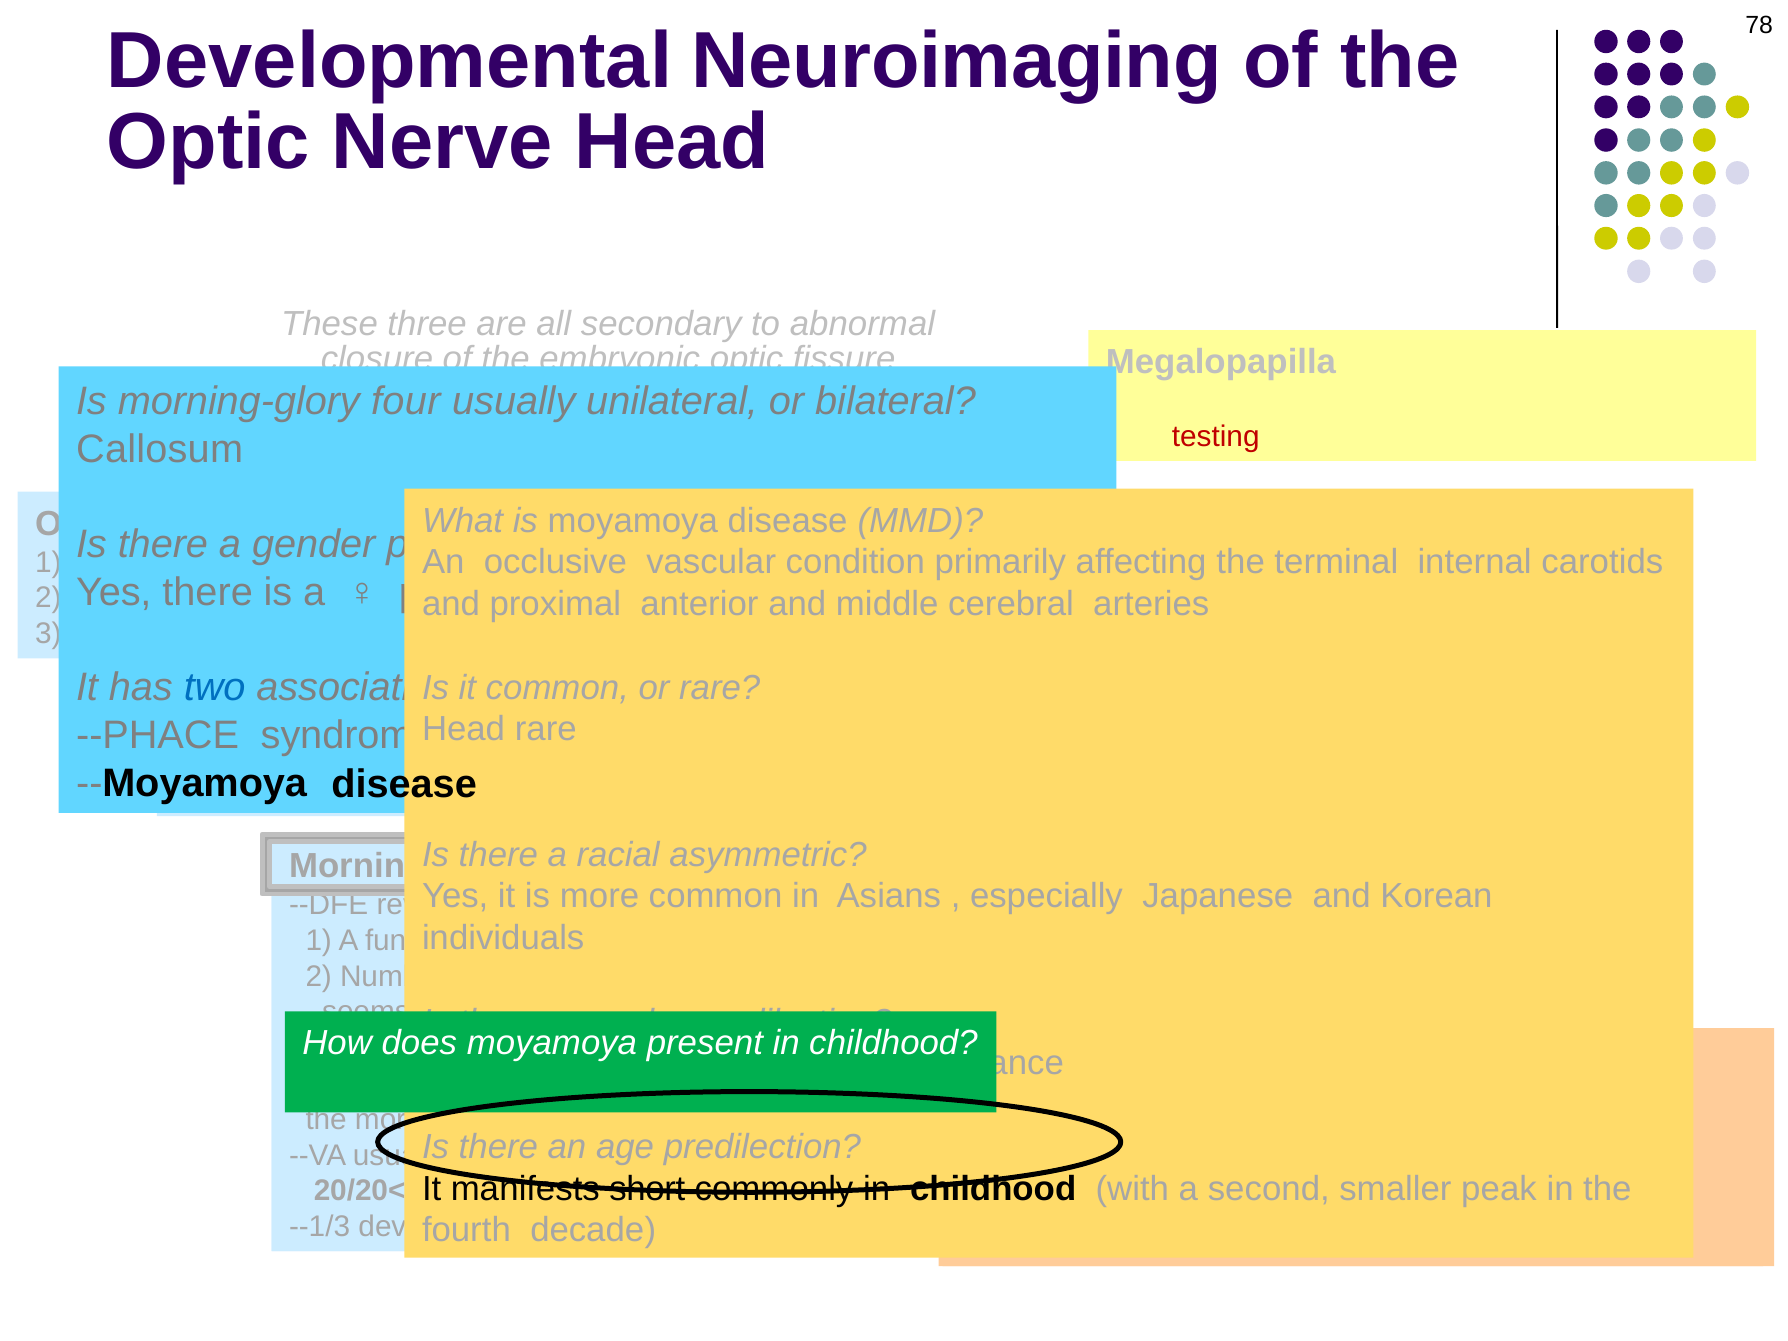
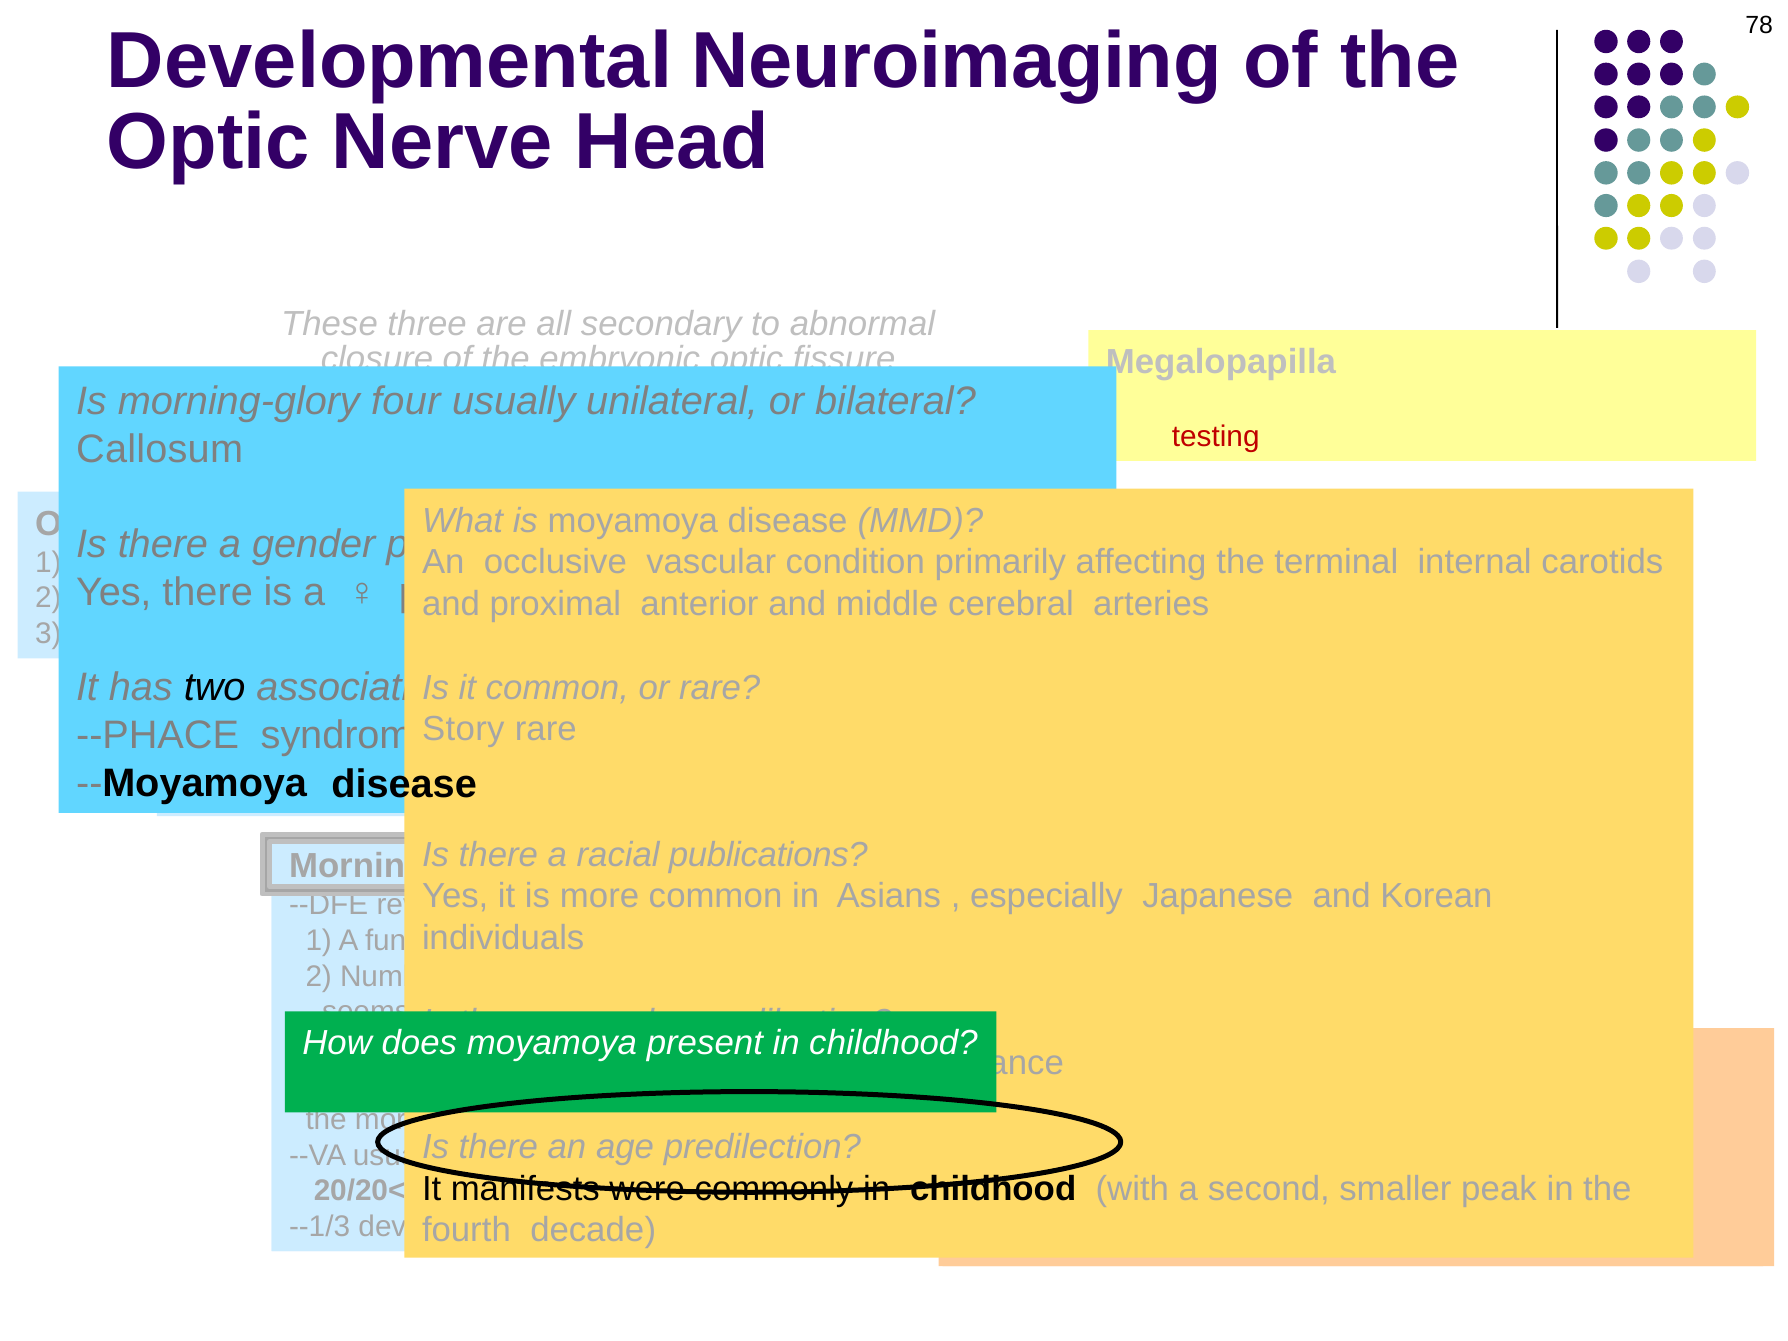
two colour: blue -> black (215, 688)
Head: Head -> Story (463, 729)
racial asymmetric: asymmetric -> publications (768, 855)
short: short -> were (647, 1189)
